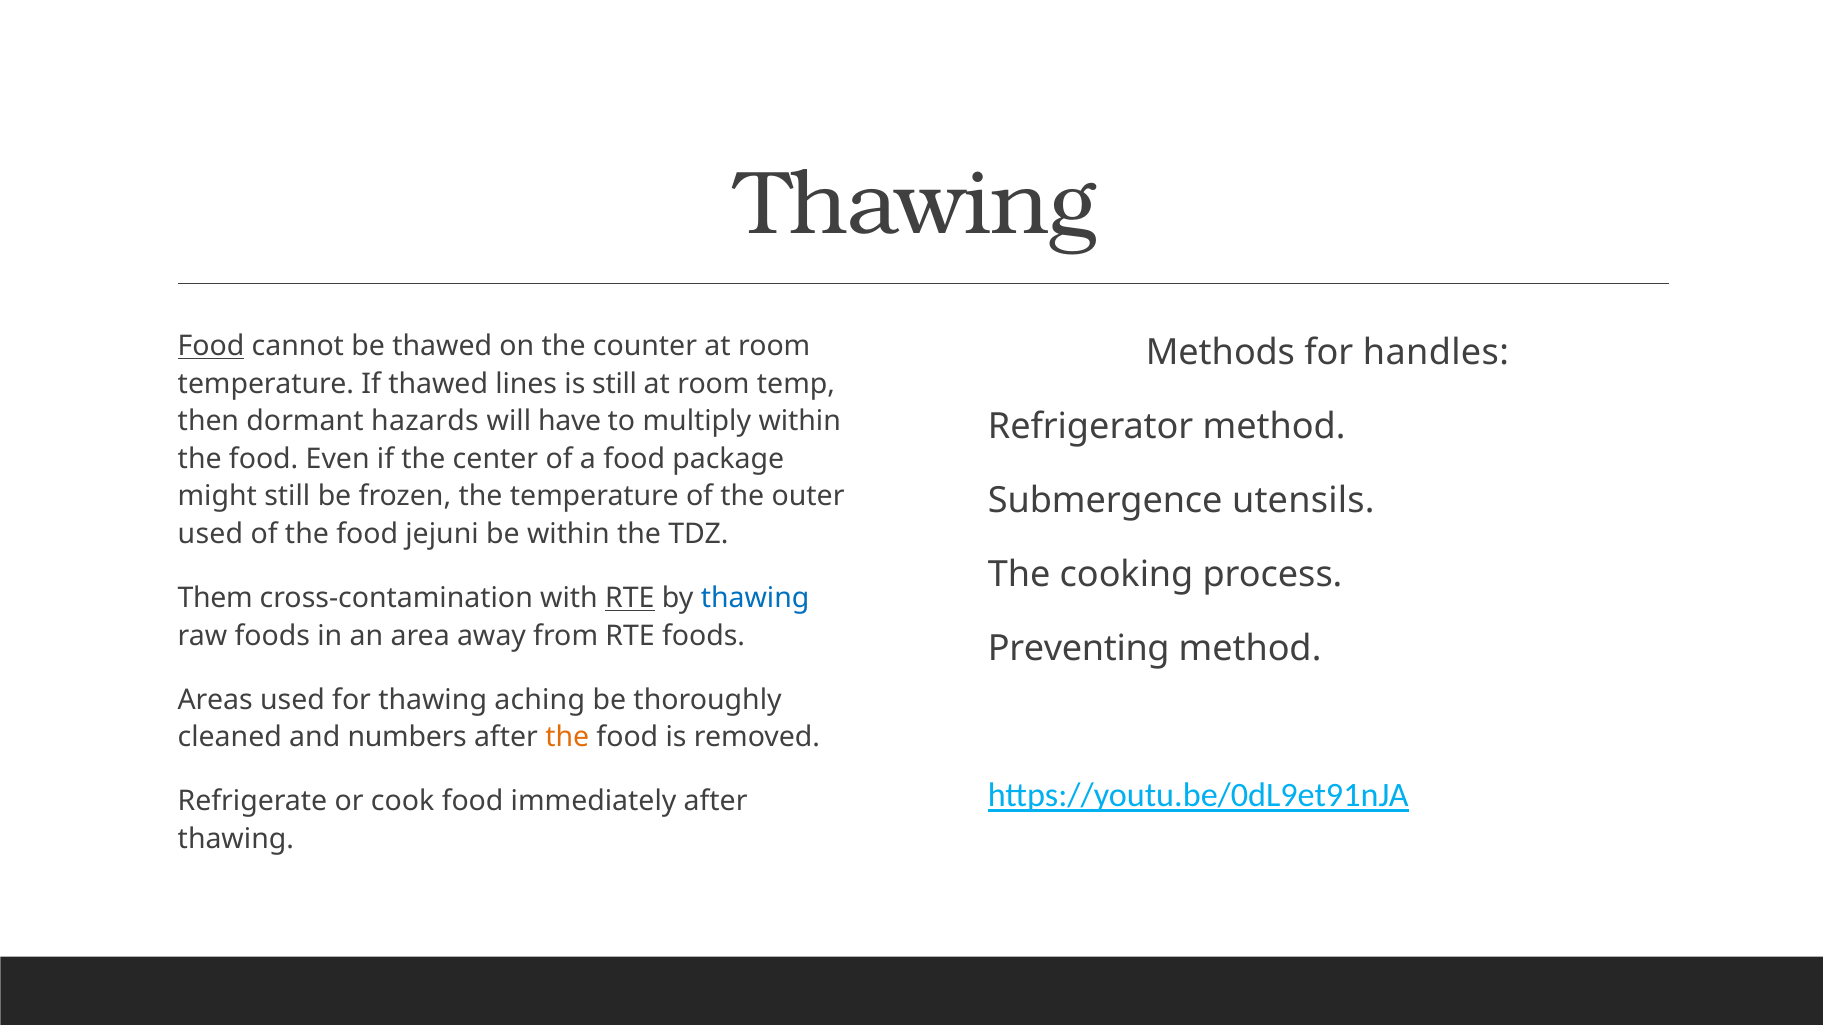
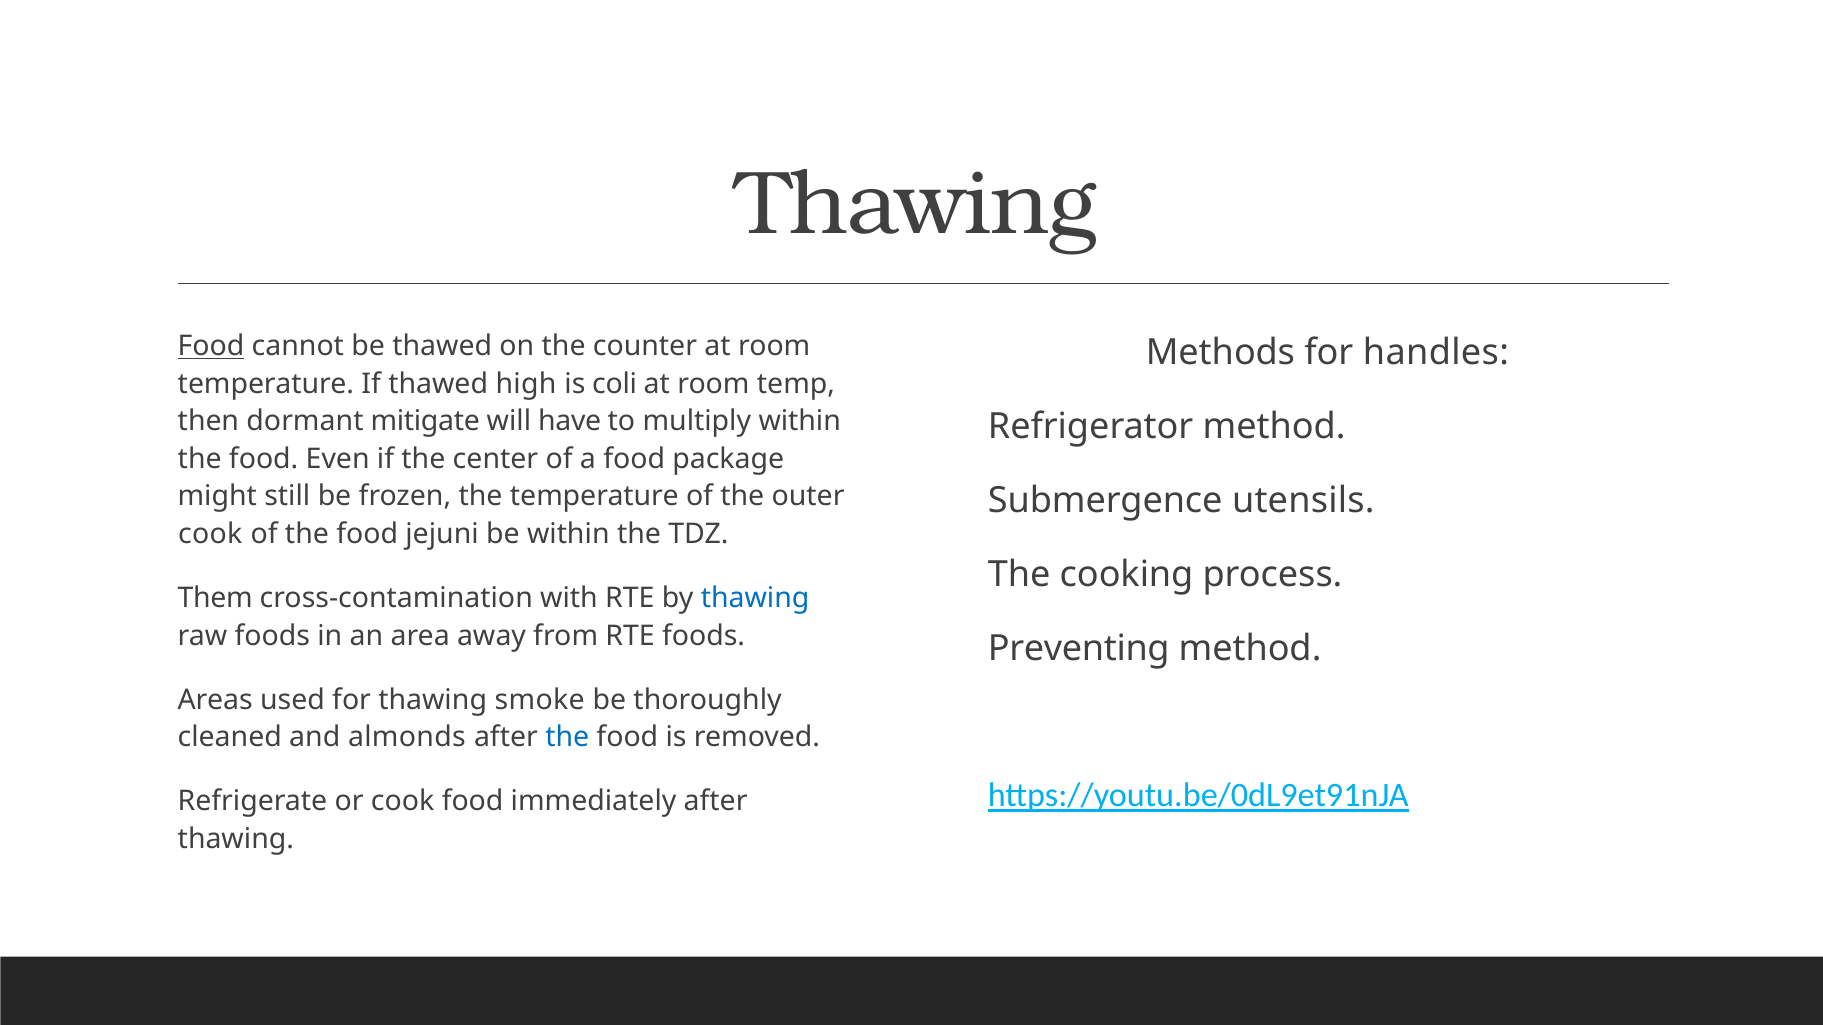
lines: lines -> high (526, 384)
is still: still -> coli (615, 384)
hazards: hazards -> mitigate (425, 422)
used: used -> cook (210, 534)
RTE underline: present -> none (630, 598)
aching: aching -> smoke (540, 700)
numbers: numbers -> almonds (407, 738)
the colour: orange -> blue (567, 738)
